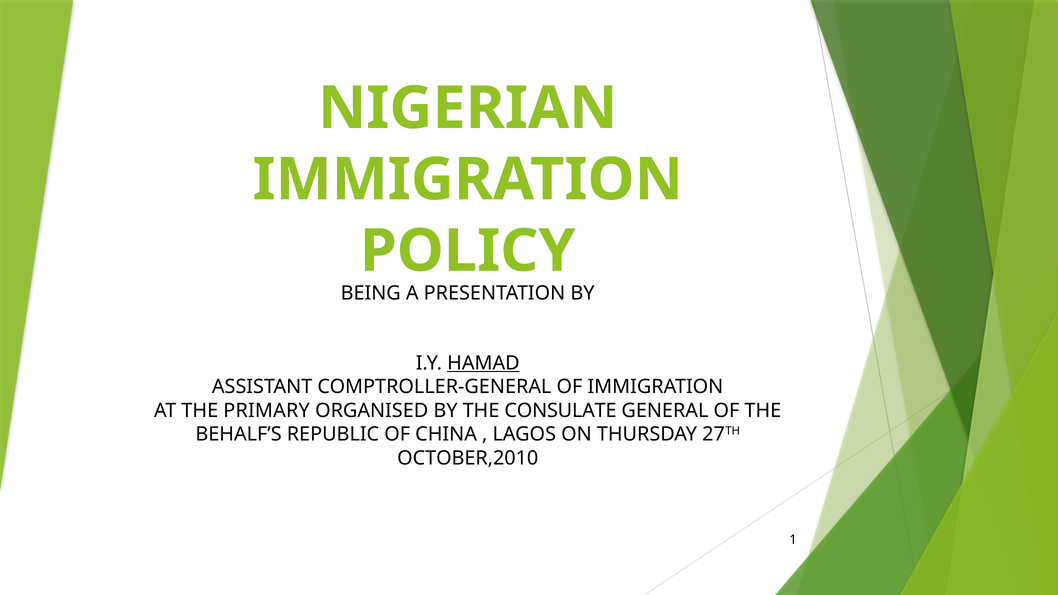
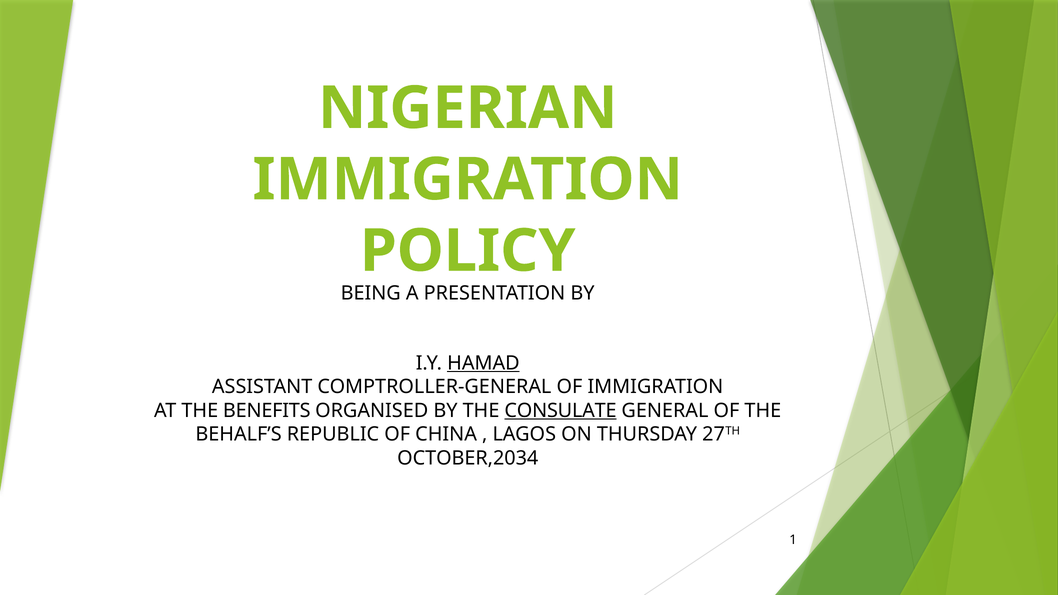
PRIMARY: PRIMARY -> BENEFITS (267, 411)
CONSULATE underline: none -> present (561, 411)
OCTOBER,2010: OCTOBER,2010 -> OCTOBER,2034 (468, 458)
